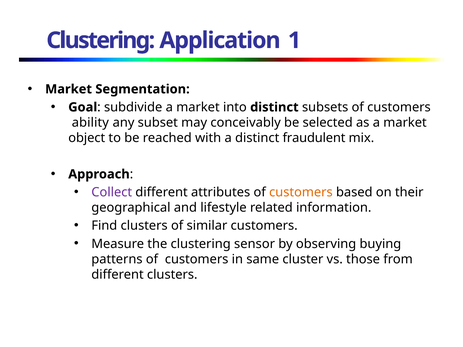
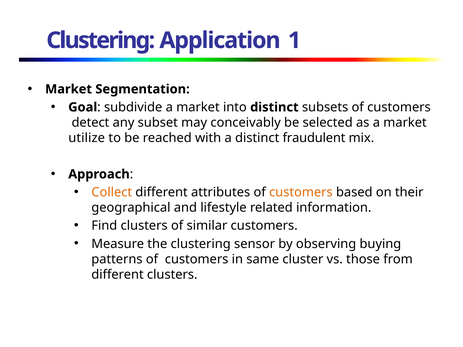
ability: ability -> detect (90, 123)
object: object -> utilize (87, 138)
Collect colour: purple -> orange (112, 192)
